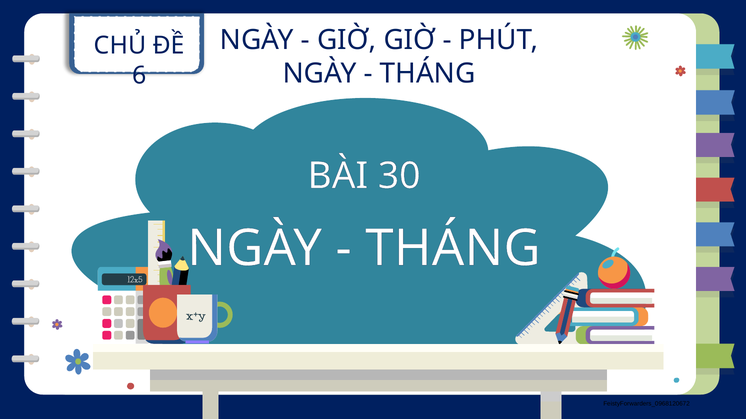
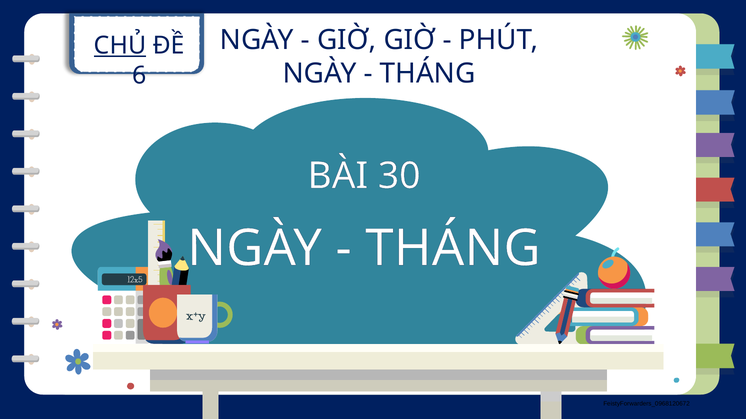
CHỦ underline: none -> present (120, 46)
